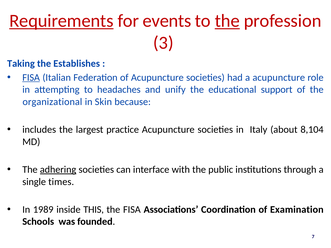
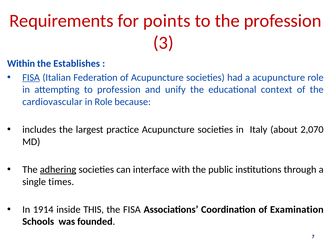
Requirements underline: present -> none (61, 21)
events: events -> points (167, 21)
the underline: present -> none (227, 21)
Taking: Taking -> Within (21, 64)
to headaches: headaches -> profession (119, 90)
support: support -> context (277, 90)
organizational: organizational -> cardiovascular (52, 102)
in Skin: Skin -> Role (103, 102)
8,104: 8,104 -> 2,070 (312, 130)
1989: 1989 -> 1914 (43, 210)
